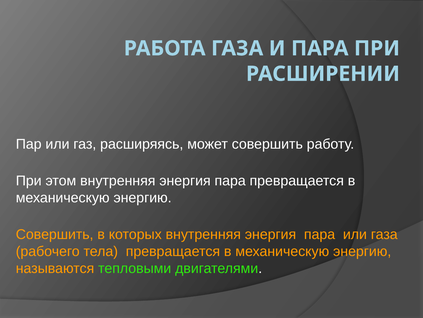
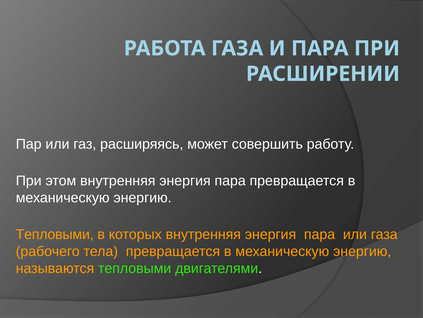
Совершить: Совершить -> Тепловыми (55, 234)
